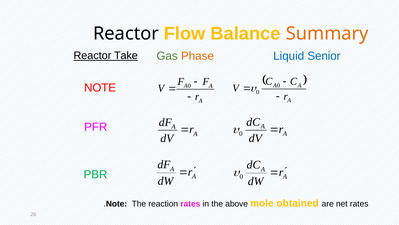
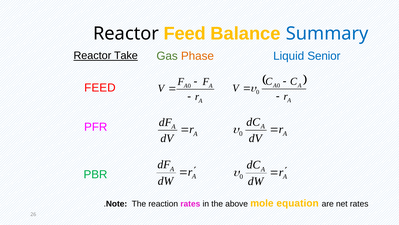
Reactor Flow: Flow -> Feed (185, 34)
Summary colour: orange -> blue (327, 34)
NOTE: NOTE -> FEED (100, 88)
obtained: obtained -> equation (298, 203)
